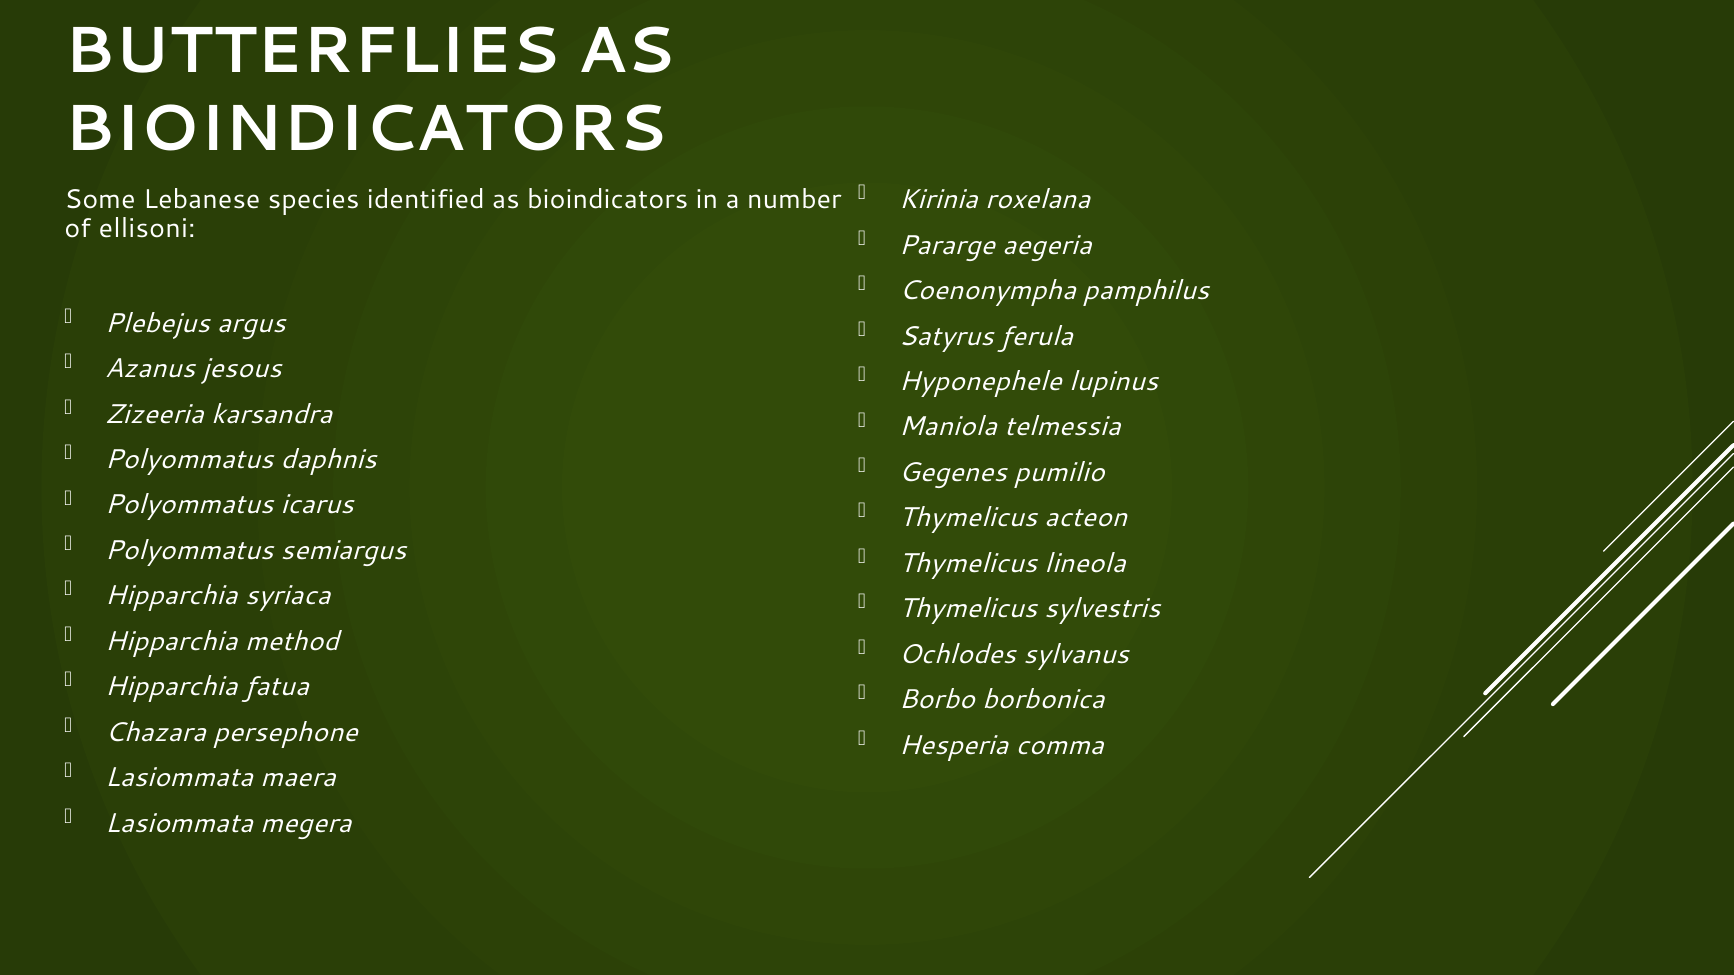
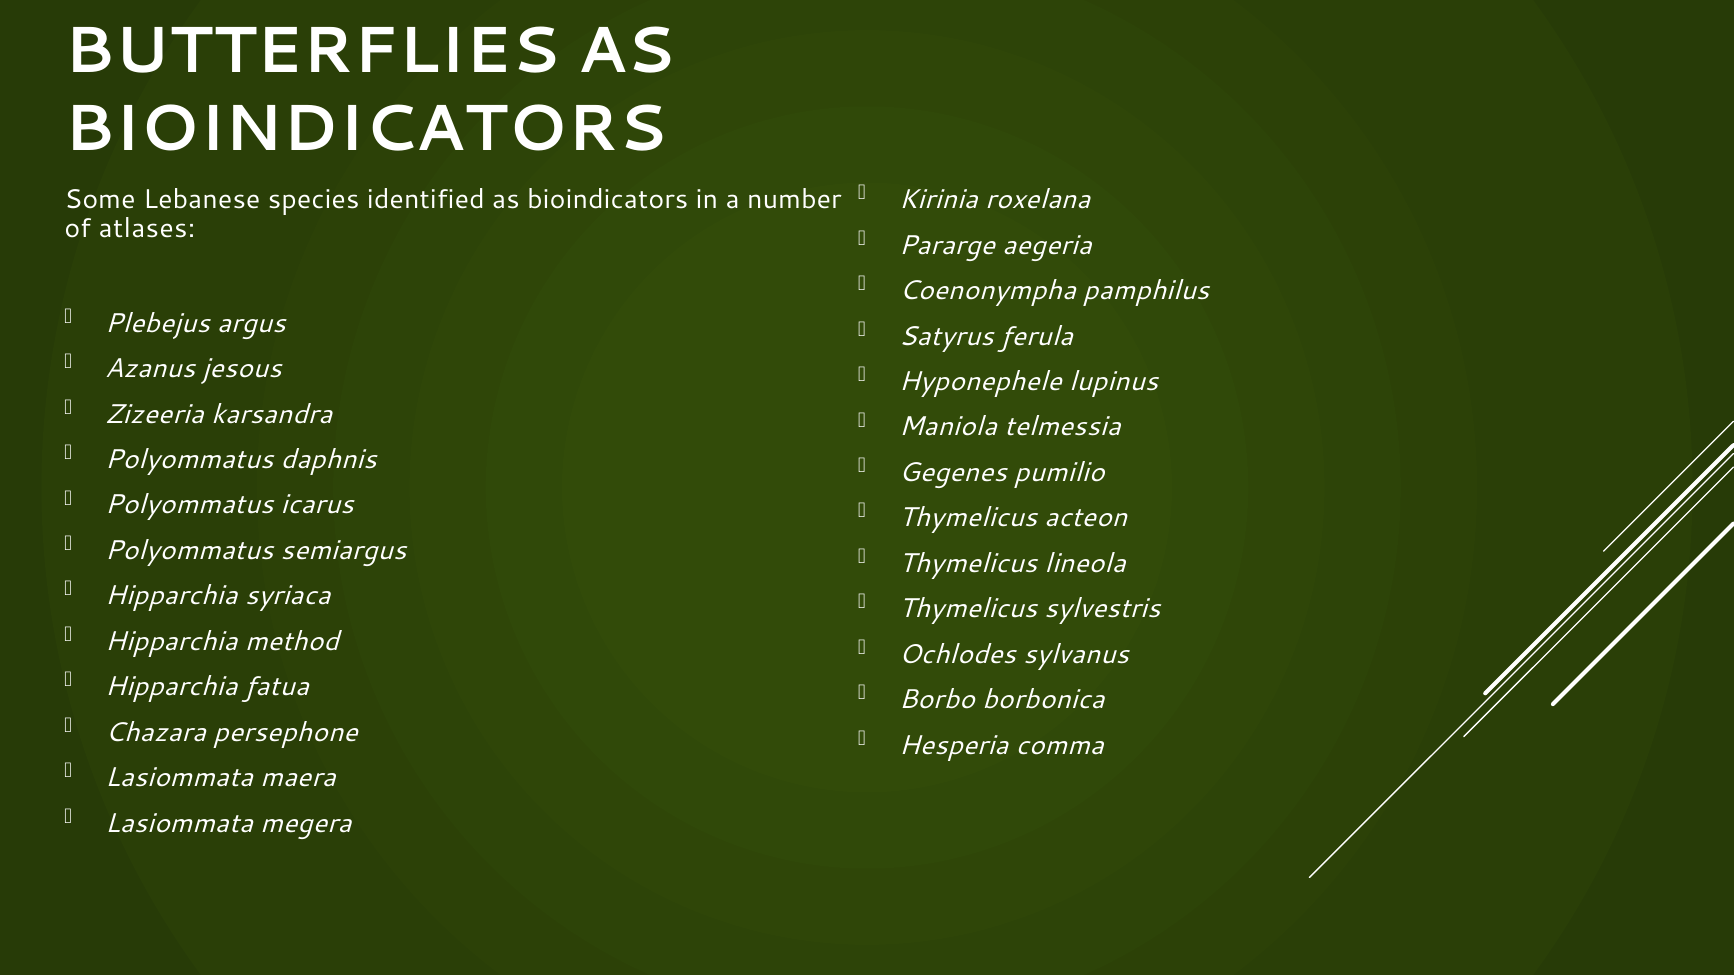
ellisoni: ellisoni -> atlases (147, 229)
